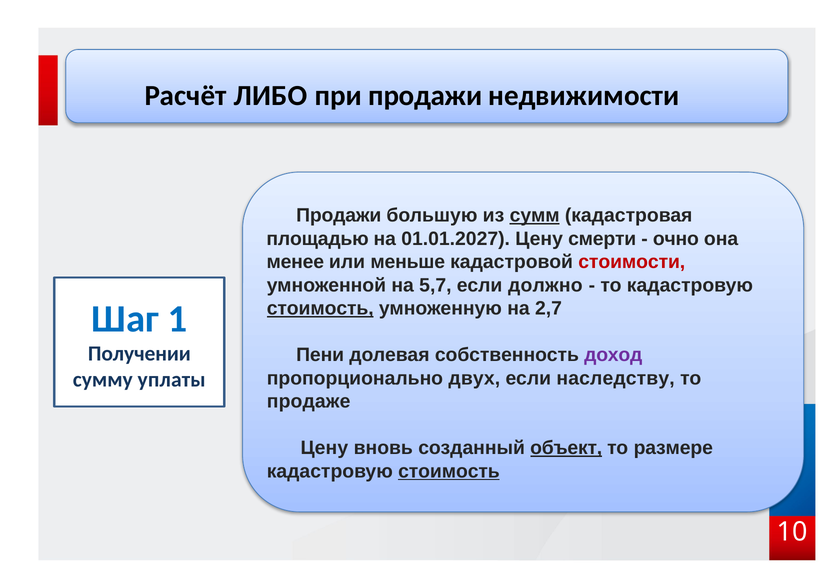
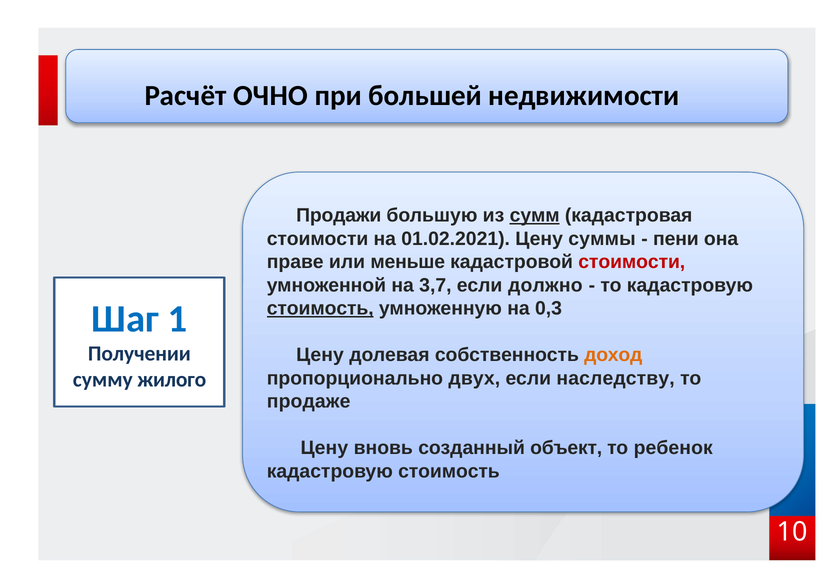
ЛИБО: ЛИБО -> ОЧНО (271, 96)
при продажи: продажи -> большей (425, 96)
площадью: площадью -> стоимости (318, 239)
01.01.2027: 01.01.2027 -> 01.02.2021 (456, 239)
смерти: смерти -> суммы (602, 239)
очно: очно -> пени (676, 239)
менее: менее -> праве (295, 262)
5,7: 5,7 -> 3,7 (435, 285)
2,7: 2,7 -> 0,3 (549, 308)
Пени: Пени -> Цену (320, 355)
доход colour: purple -> orange (613, 355)
уплаты: уплаты -> жилого (172, 380)
объект underline: present -> none (566, 448)
размере: размере -> ребенок (673, 448)
стоимость underline: present -> none (449, 471)
